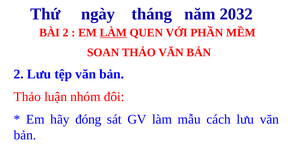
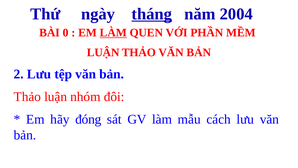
tháng underline: none -> present (152, 14)
2032: 2032 -> 2004 (236, 14)
BÀI 2: 2 -> 0 (66, 33)
SOAN: SOAN -> LUẬN (103, 52)
